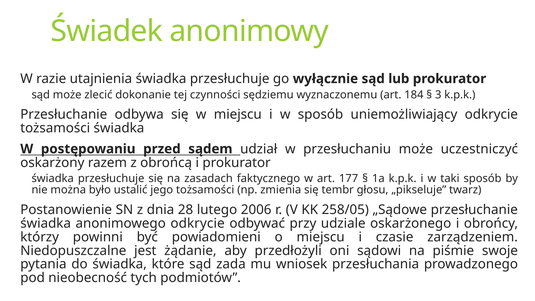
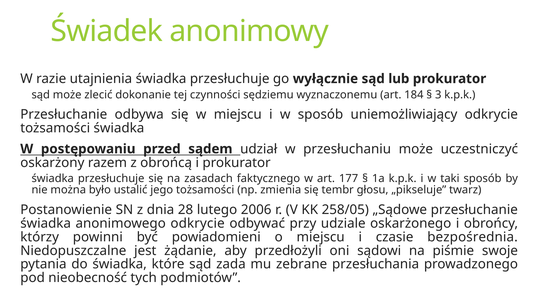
zarządzeniem: zarządzeniem -> bezpośrednia (473, 237)
wniosek: wniosek -> zebrane (302, 264)
